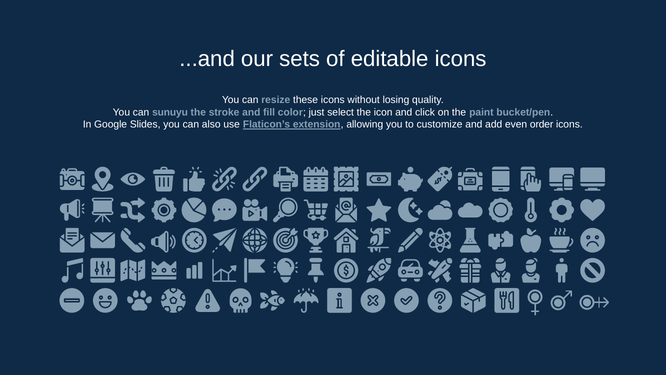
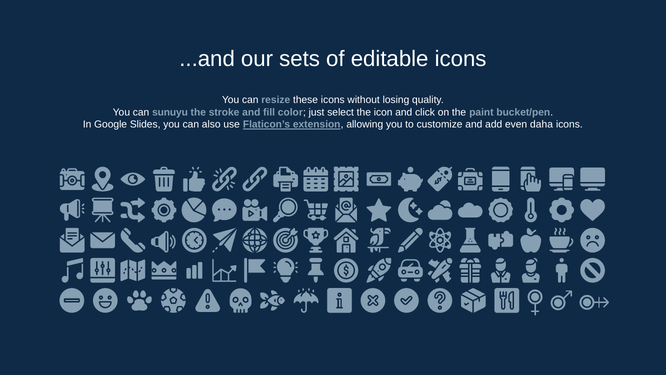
order: order -> daha (542, 124)
